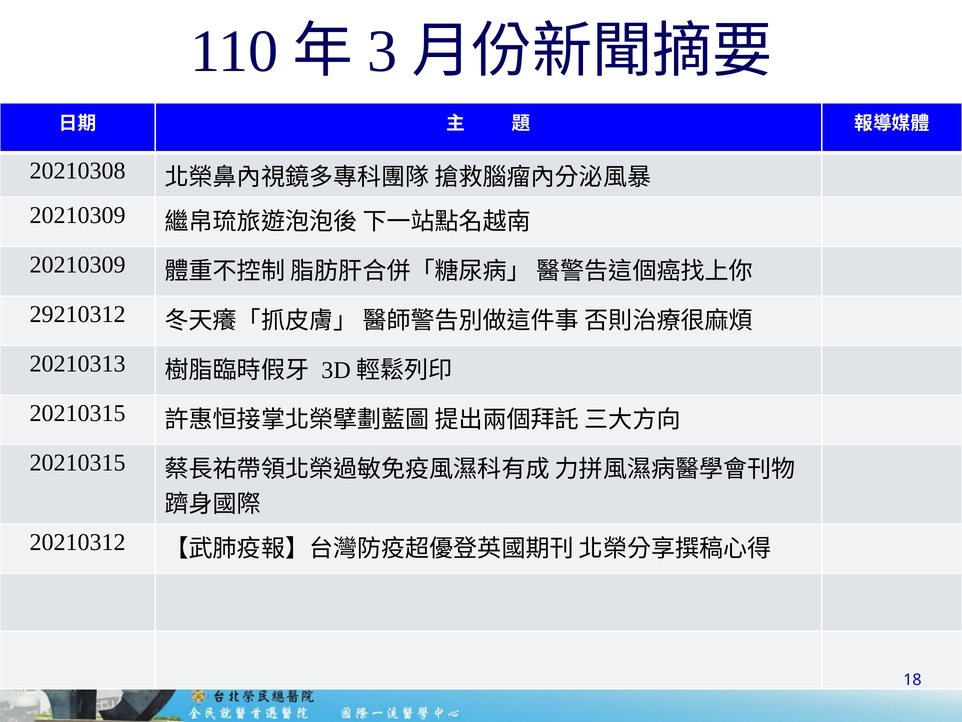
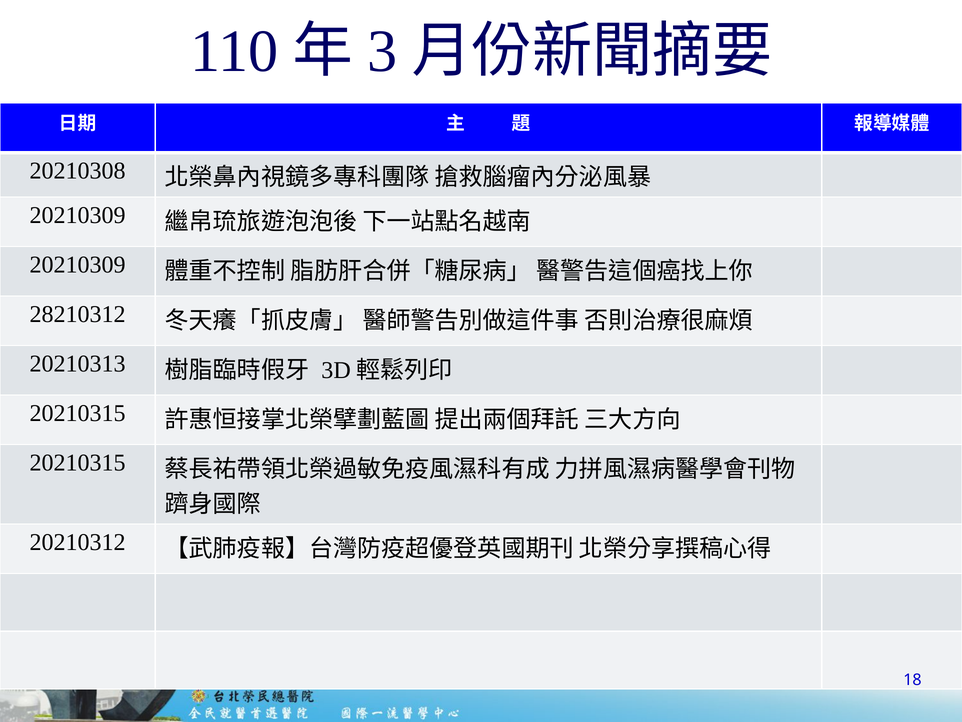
29210312: 29210312 -> 28210312 (78, 314)
